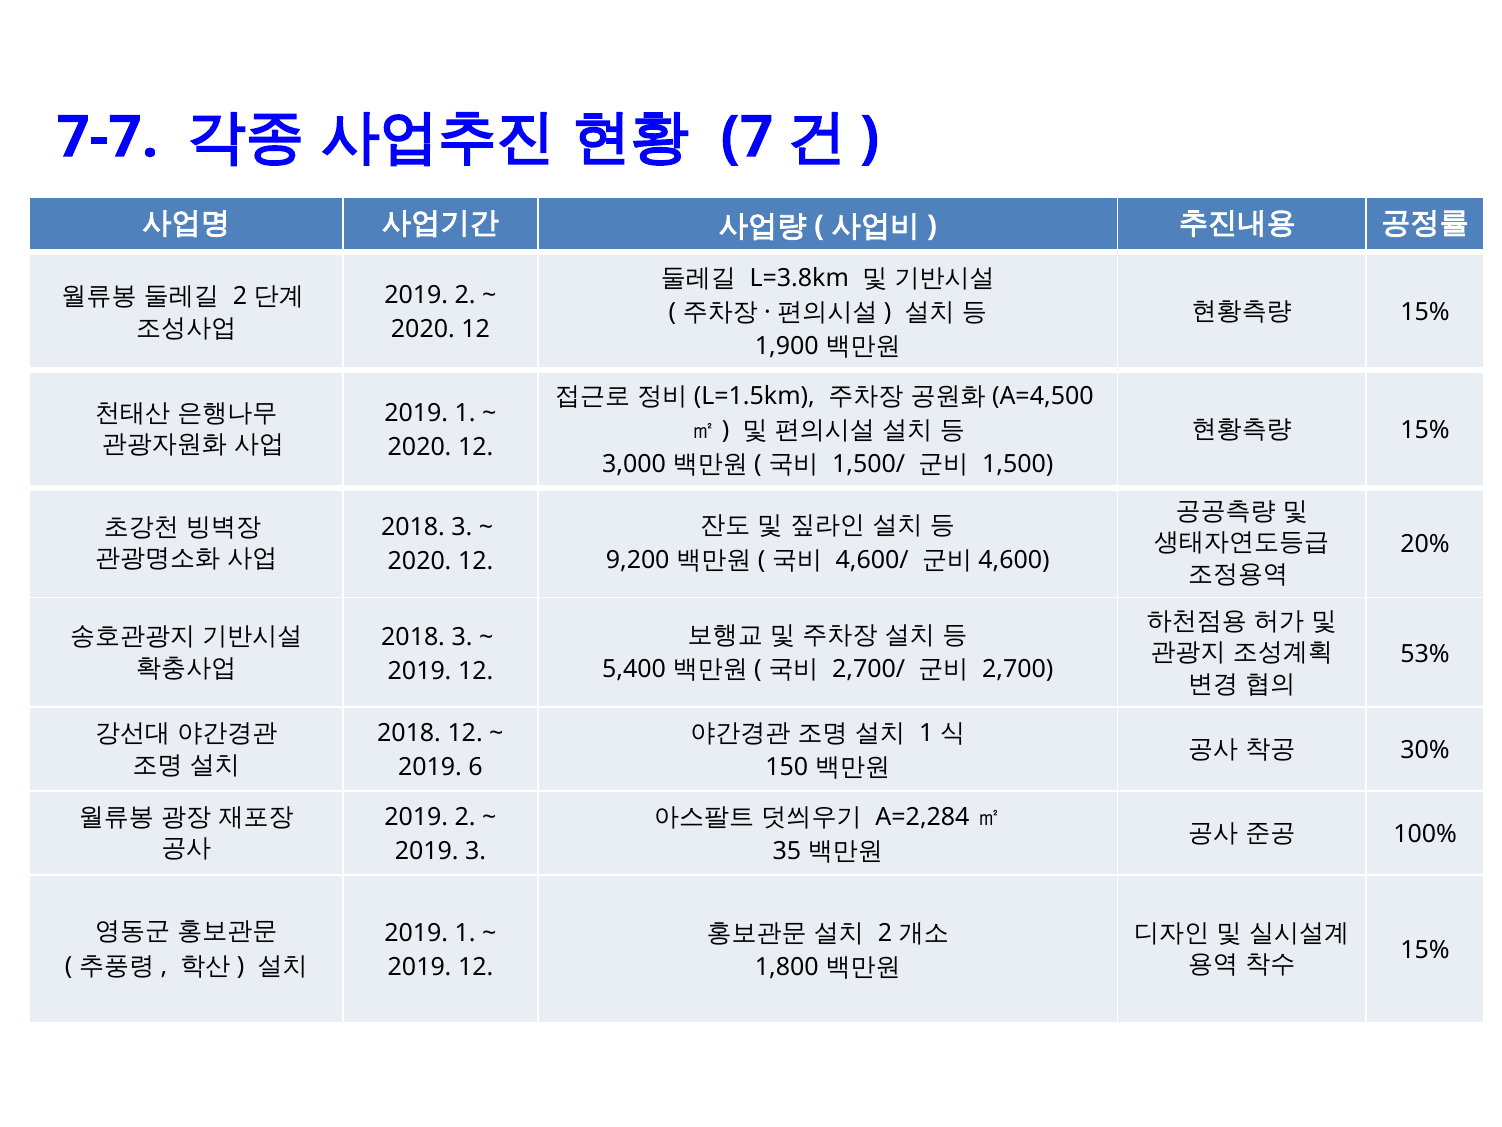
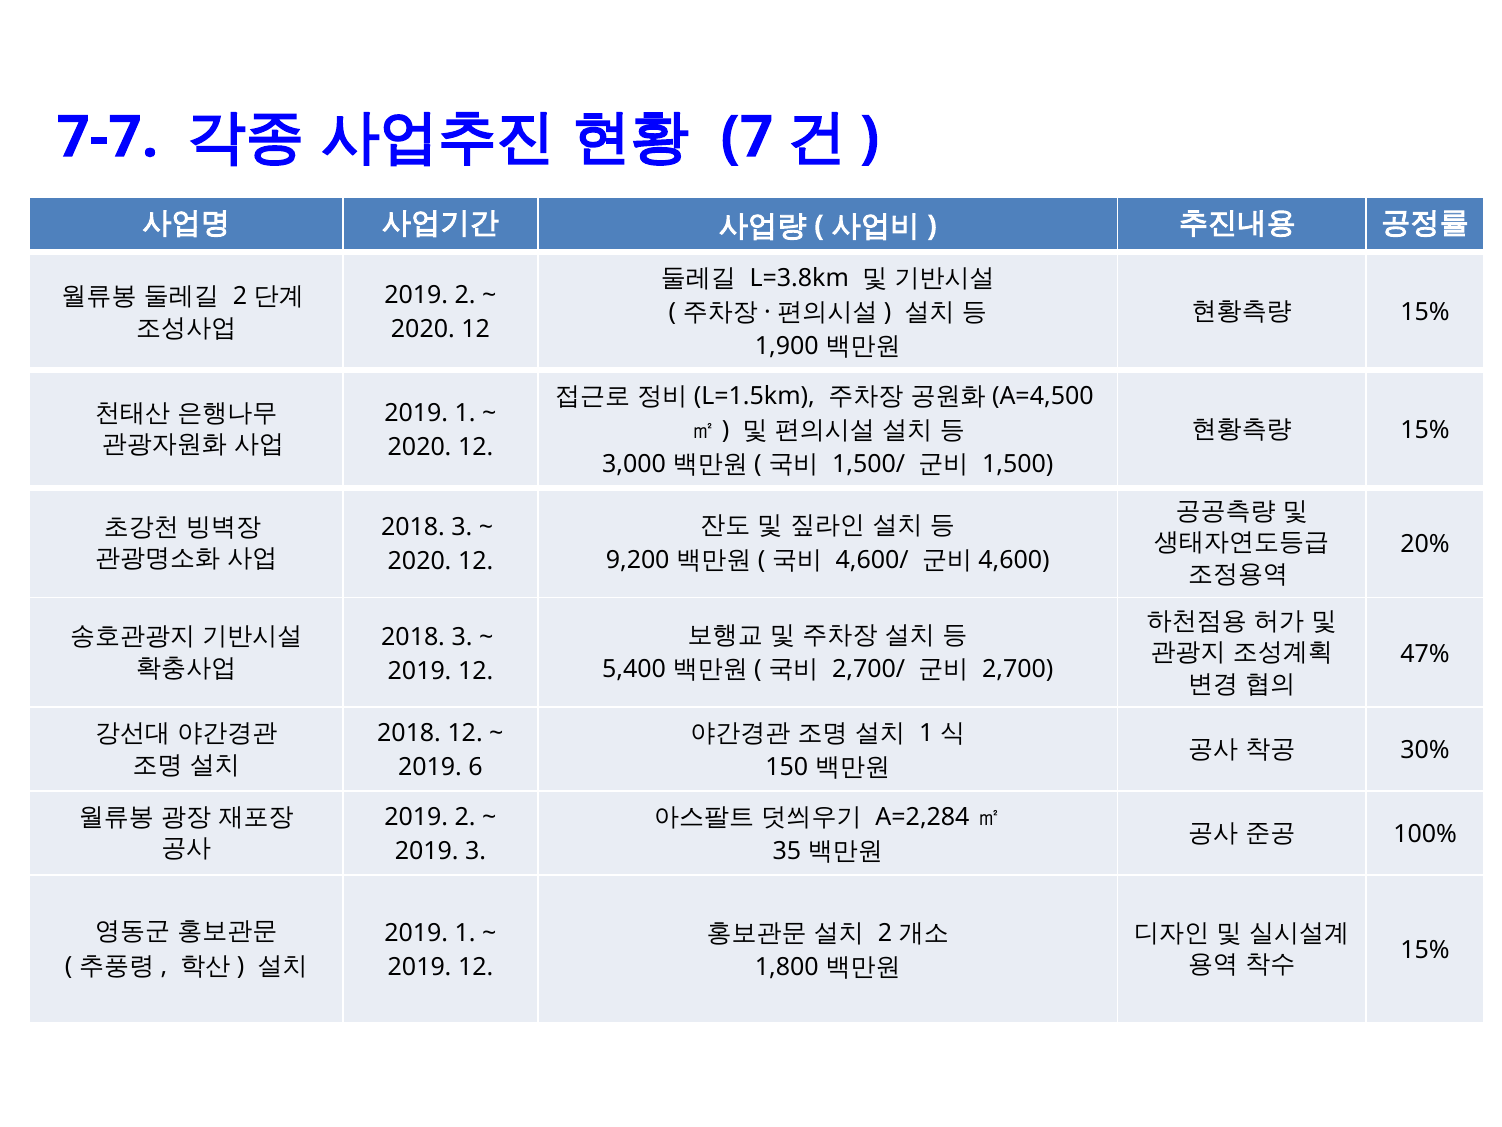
53%: 53% -> 47% (1425, 654)
